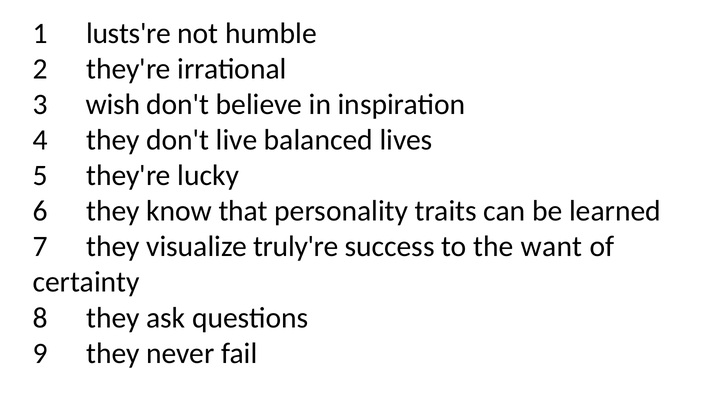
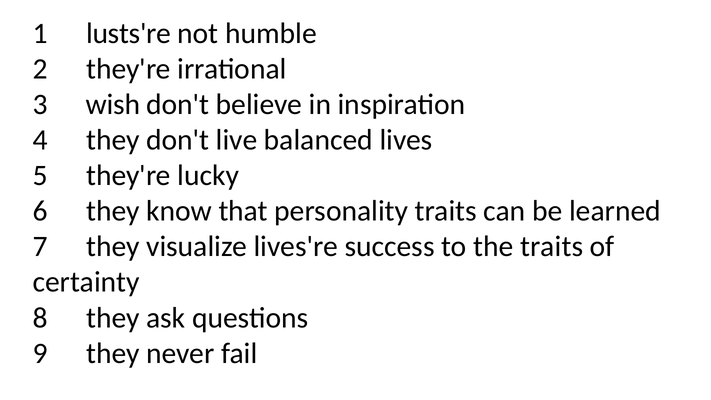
truly're: truly're -> lives're (296, 247)
the want: want -> traits (552, 247)
